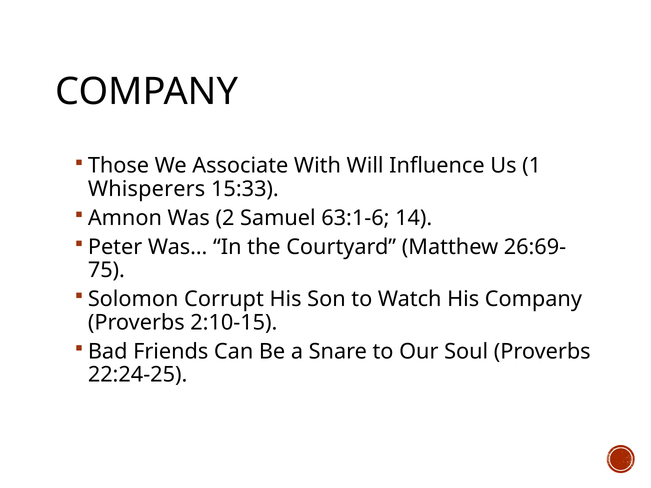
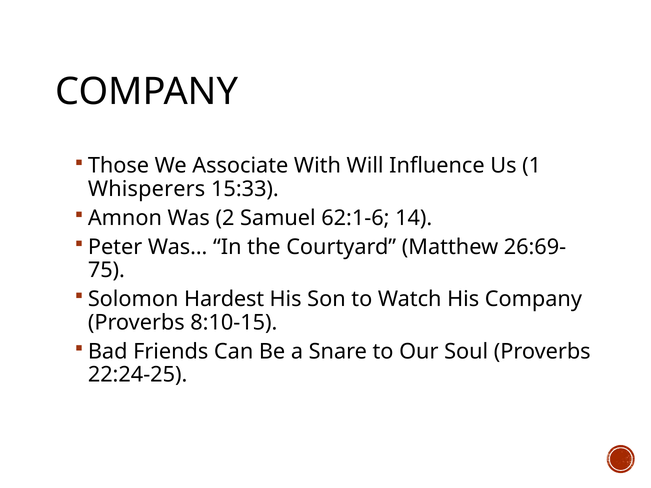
63:1-6: 63:1-6 -> 62:1-6 (355, 218)
Corrupt: Corrupt -> Hardest (224, 299)
2:10-15: 2:10-15 -> 8:10-15 (234, 323)
